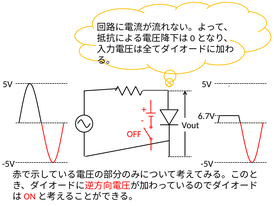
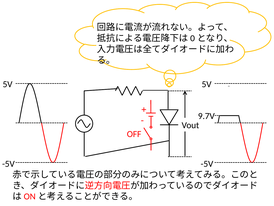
6.7V: 6.7V -> 9.7V (206, 116)
